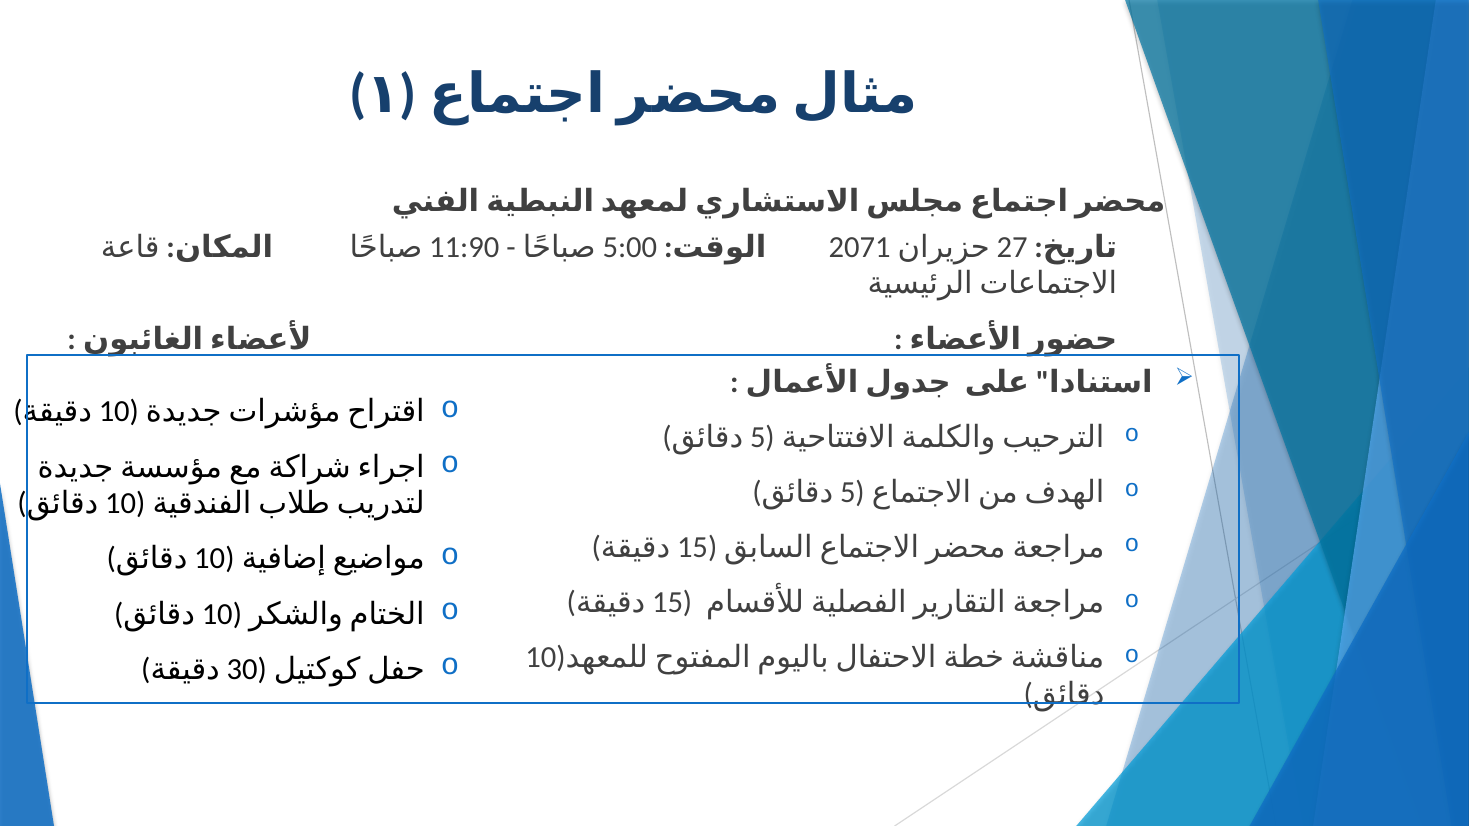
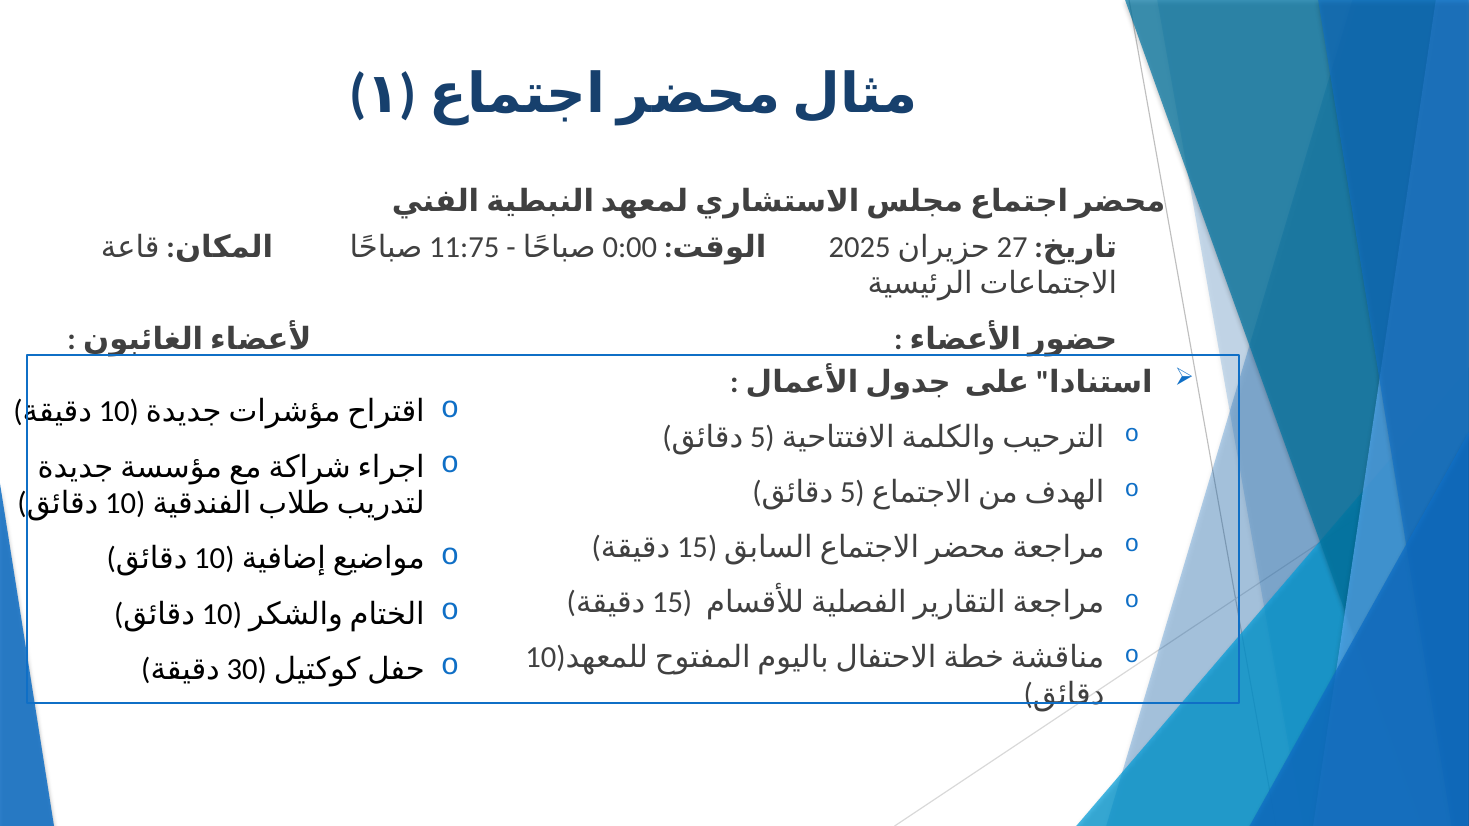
11:90: 11:90 -> 11:75 (464, 247)
5:00: 5:00 -> 0:00 (630, 247)
2071: 2071 -> 2025 (860, 247)
